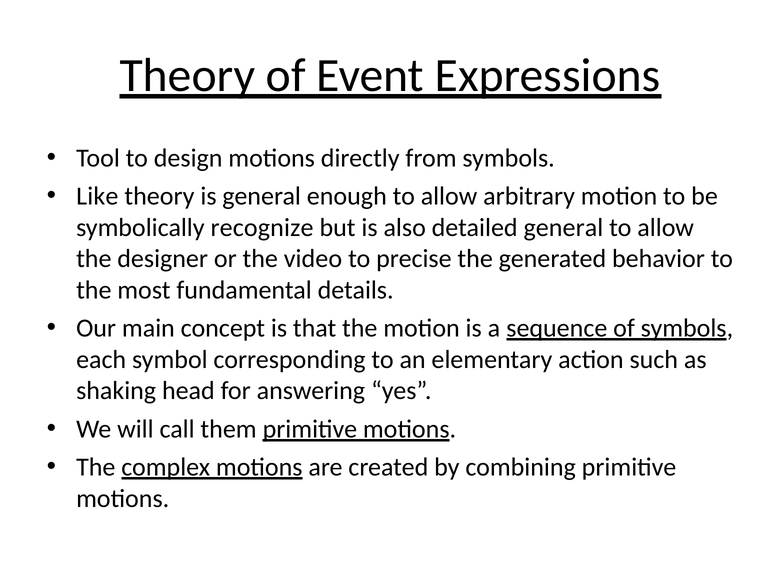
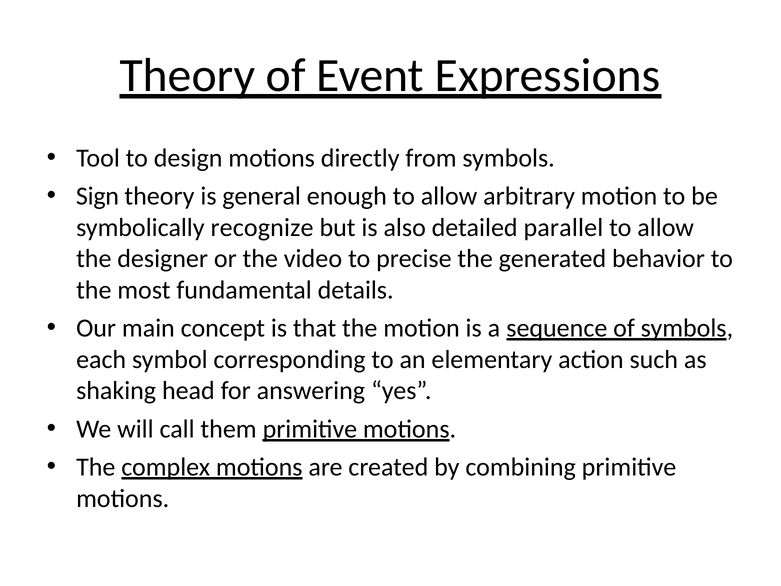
Like: Like -> Sign (98, 196)
detailed general: general -> parallel (563, 227)
